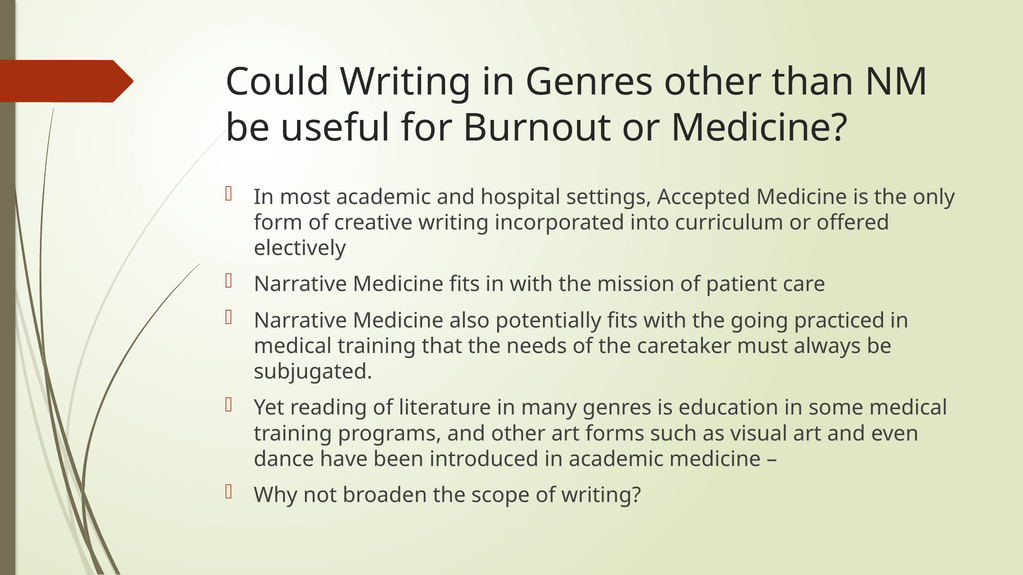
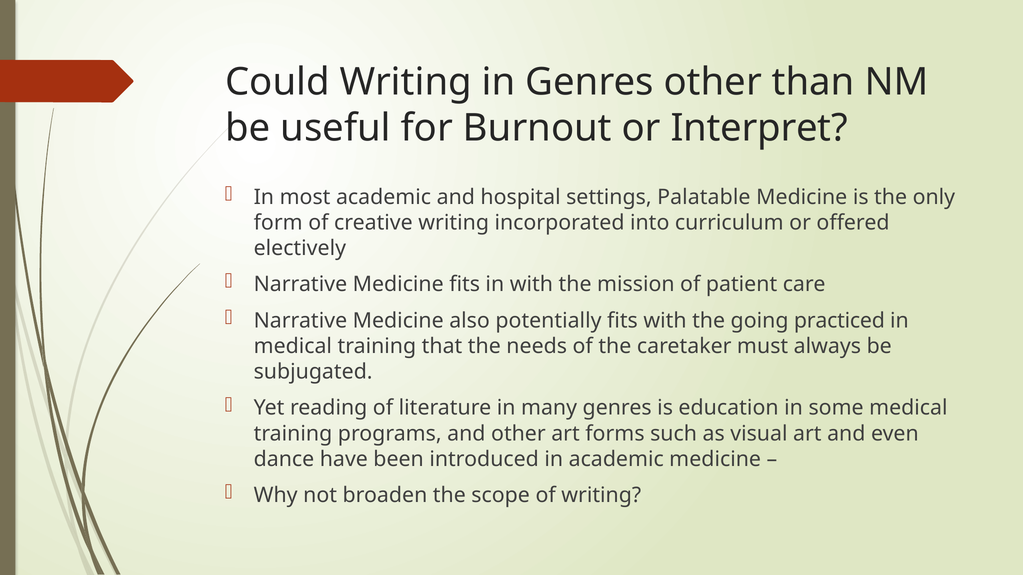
or Medicine: Medicine -> Interpret (759, 128)
Accepted: Accepted -> Palatable (704, 197)
